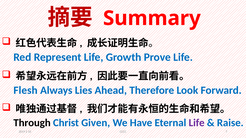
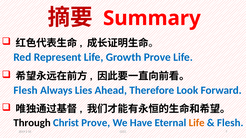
Christ Given: Given -> Prove (96, 123)
Life colour: purple -> orange (197, 123)
Raise: Raise -> Flesh (230, 123)
